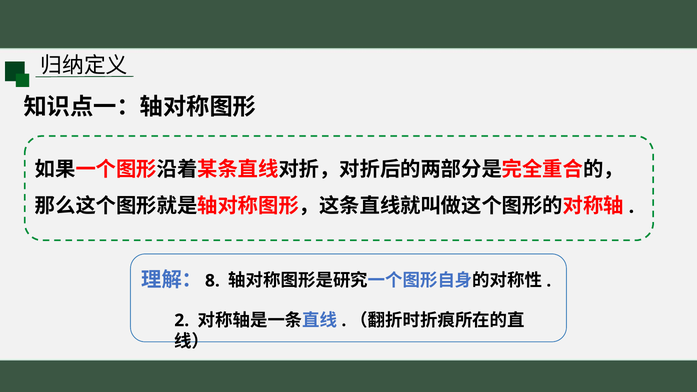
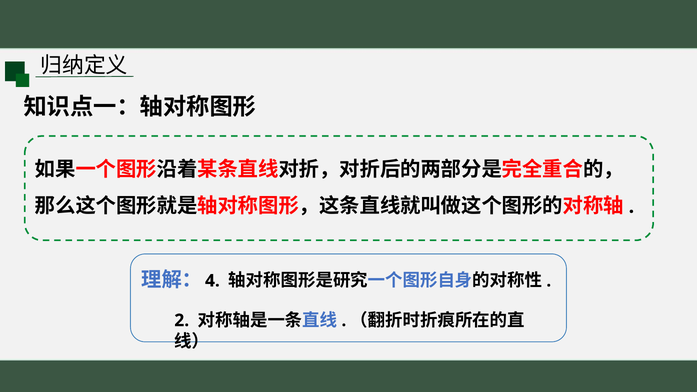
8: 8 -> 4 (212, 281)
